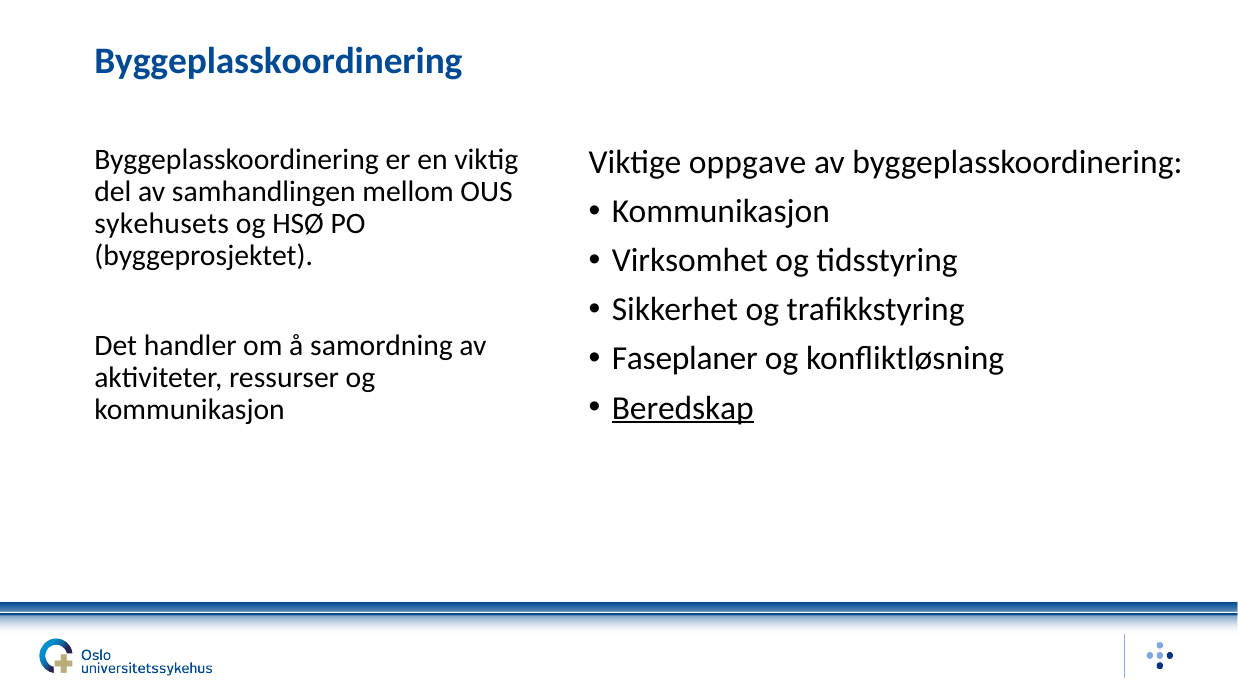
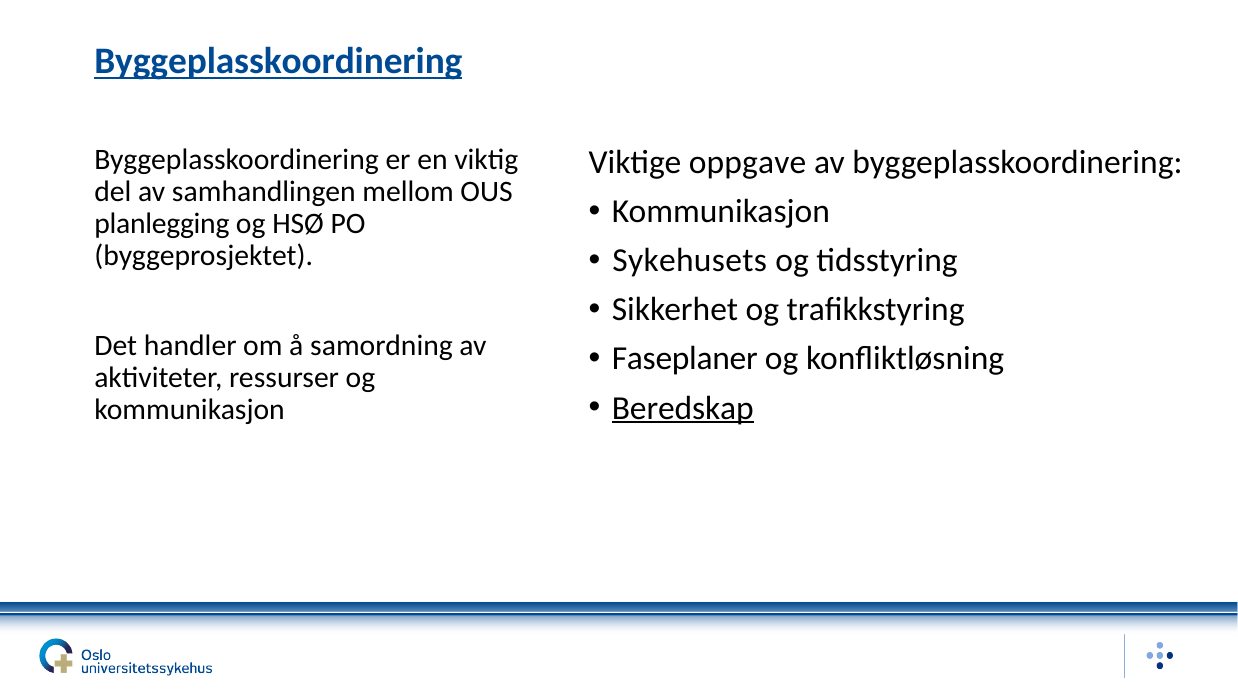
Byggeplasskoordinering underline: none -> present (278, 62)
sykehusets: sykehusets -> planlegging (162, 224)
Virksomhet: Virksomhet -> Sykehusets (690, 261)
